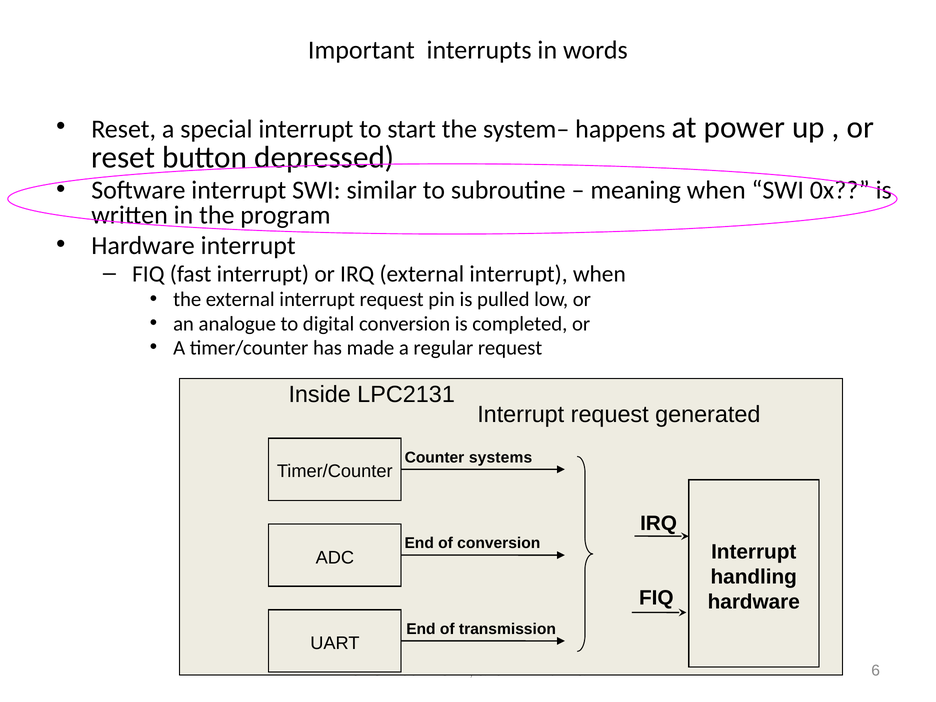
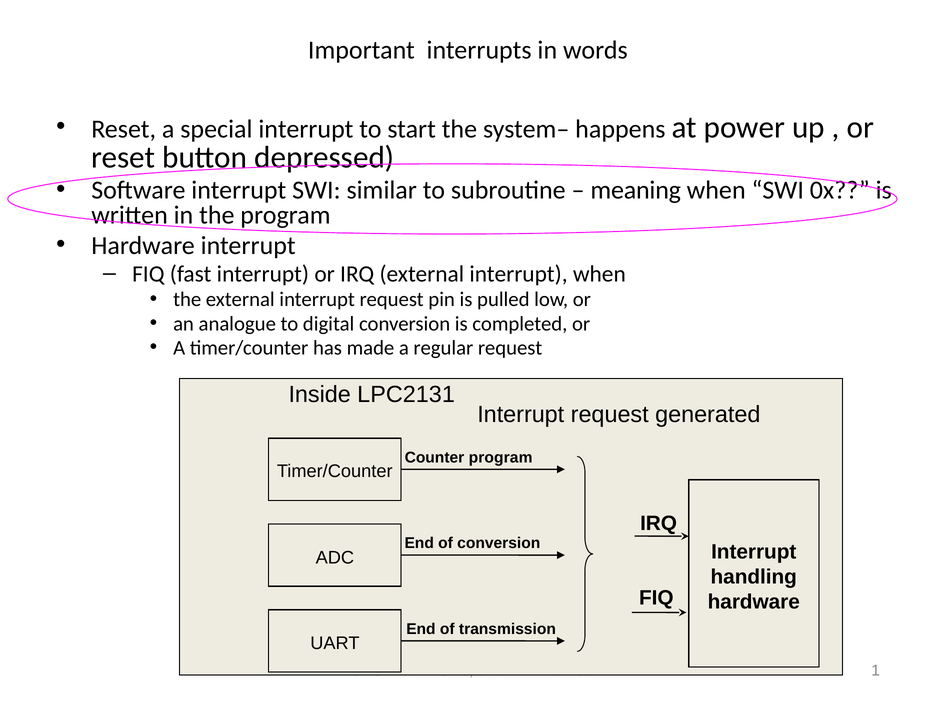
Counter systems: systems -> program (501, 457)
6: 6 -> 1 (876, 670)
